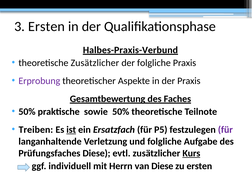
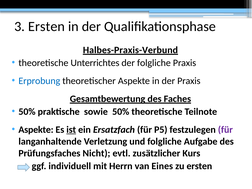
theoretische Zusätzlicher: Zusätzlicher -> Unterrichtes (95, 63)
Erprobung colour: purple -> blue (39, 81)
Treiben: Treiben -> Aspekte (36, 130)
Prüfungsfaches Diese: Diese -> Nicht (96, 153)
Kurs underline: present -> none (191, 153)
van Diese: Diese -> Eines (162, 166)
